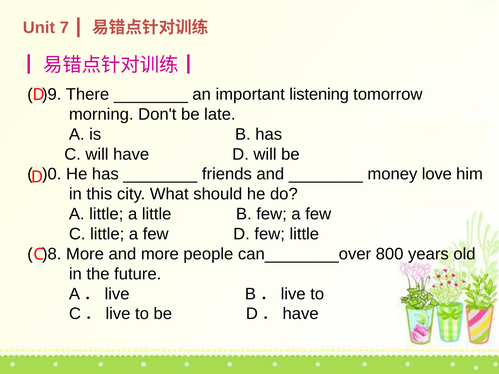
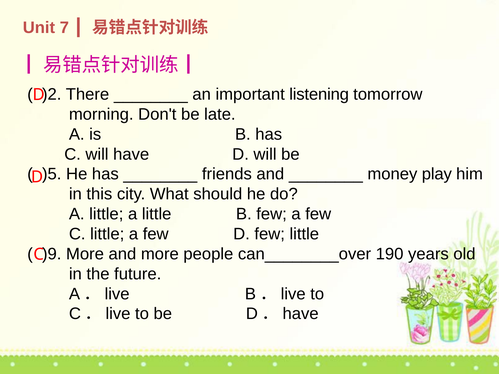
)9: )9 -> )2 (52, 94)
)0: )0 -> )5 (52, 174)
love: love -> play (437, 174)
)8: )8 -> )9 (52, 254)
800: 800 -> 190 (390, 254)
